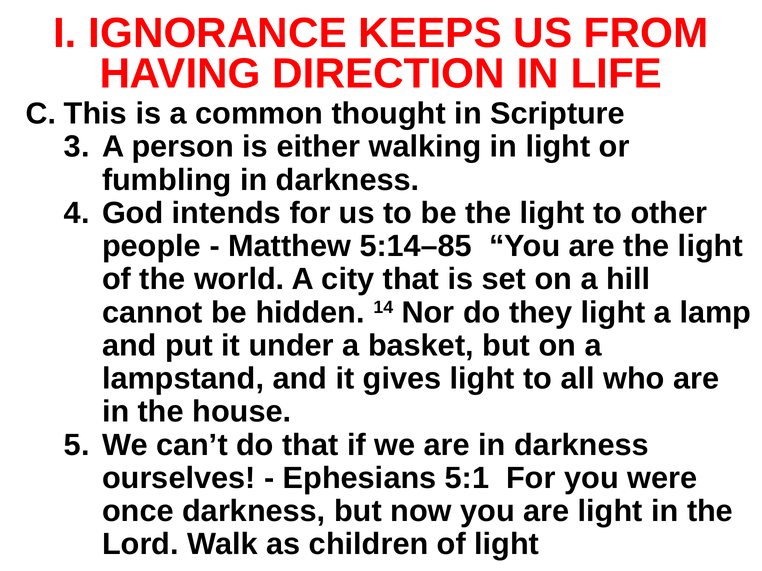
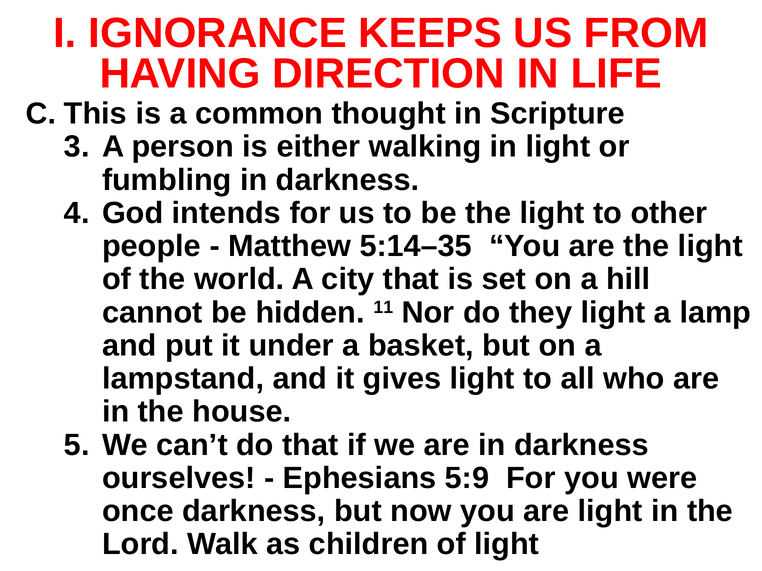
5:14–85: 5:14–85 -> 5:14–35 (416, 246)
14: 14 -> 11 (383, 308)
5:1: 5:1 -> 5:9 (467, 478)
